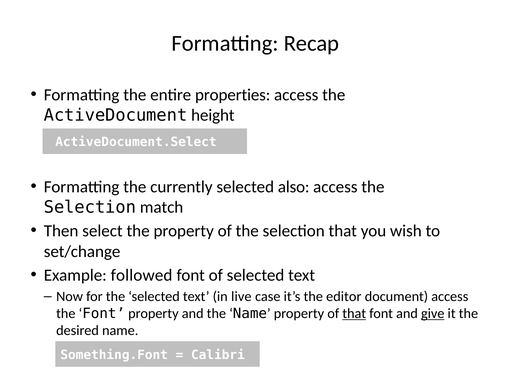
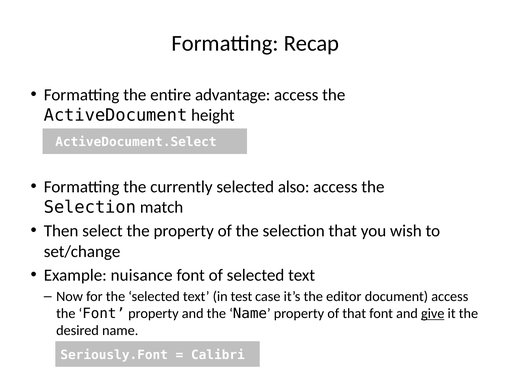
properties: properties -> advantage (233, 95)
followed: followed -> nuisance (142, 275)
live: live -> test (241, 297)
that underline: present -> none (354, 314)
Something.Font: Something.Font -> Seriously.Font (114, 355)
